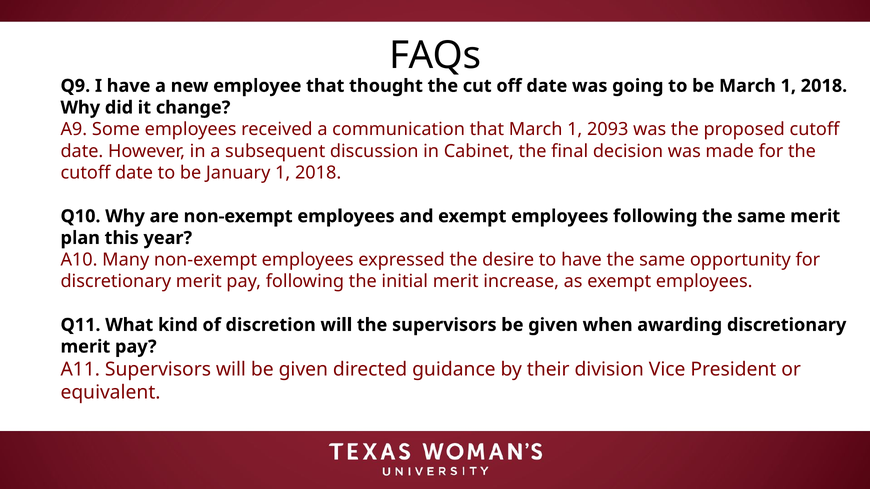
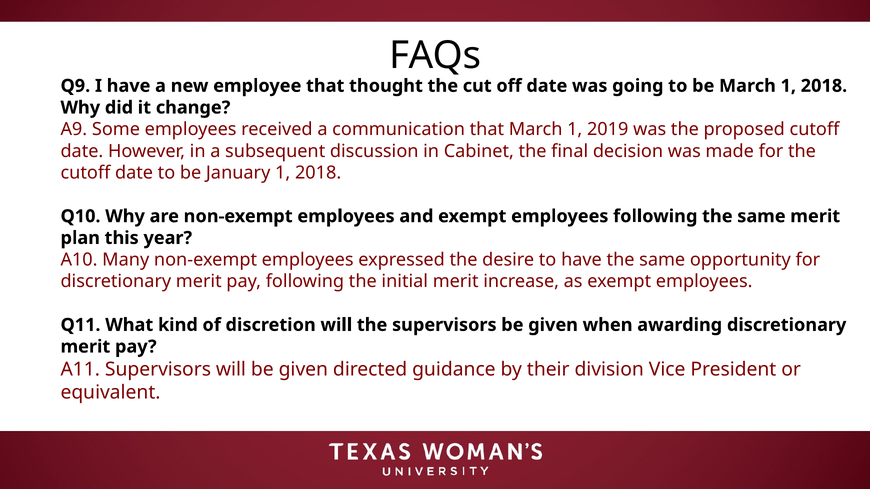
2093: 2093 -> 2019 (608, 129)
